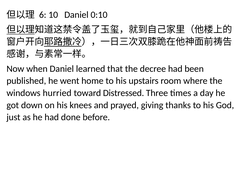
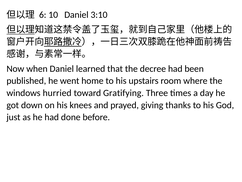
0:10: 0:10 -> 3:10 (99, 15)
Distressed: Distressed -> Gratifying (123, 93)
